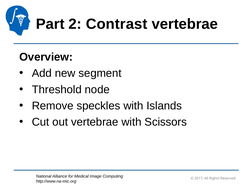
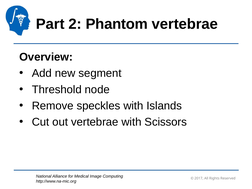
Contrast: Contrast -> Phantom (117, 24)
